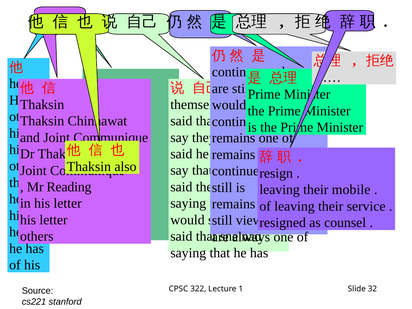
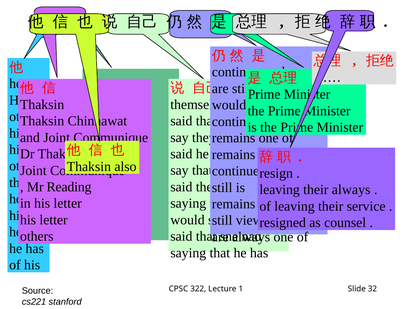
their mobile: mobile -> always (351, 190)
